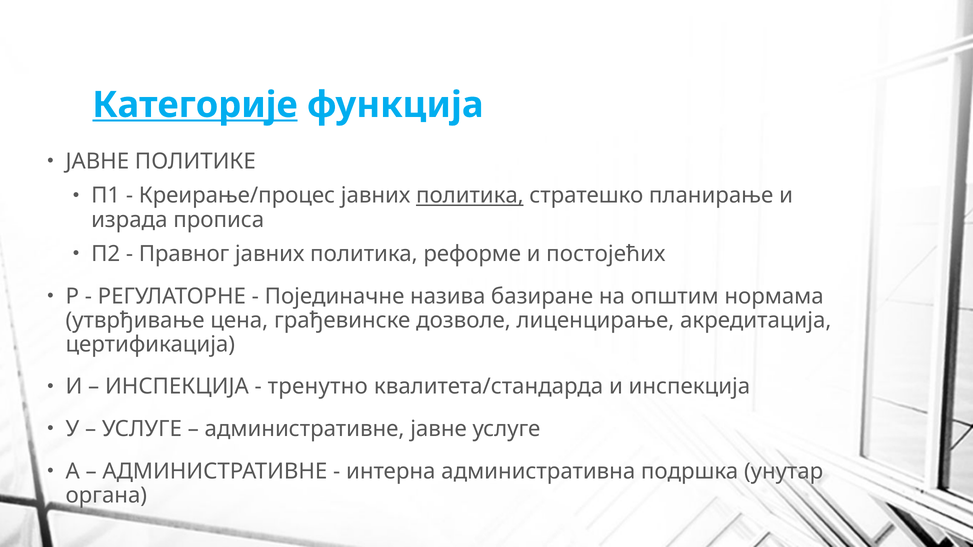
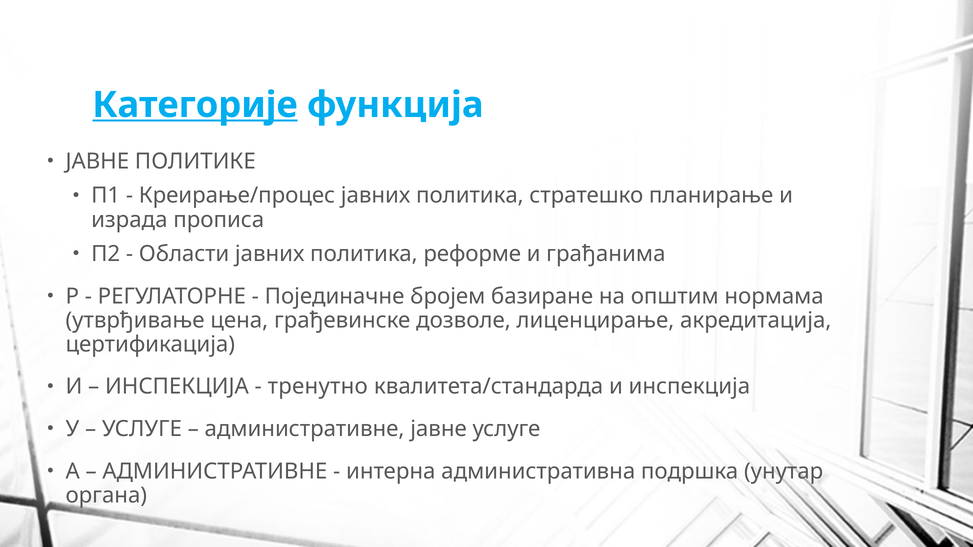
политика underline: present -> none (470, 196)
Правног: Правног -> Области (184, 254)
постојећих: постојећих -> грађанима (606, 254)
назива: назива -> бројем (448, 296)
